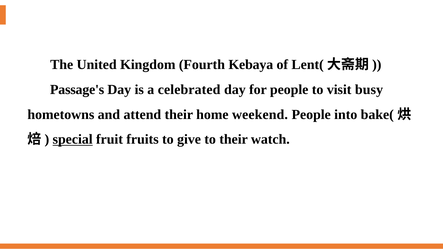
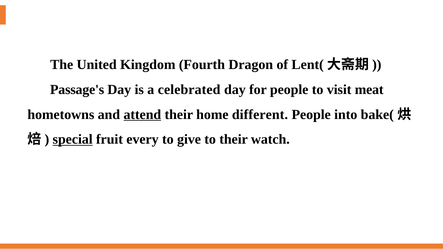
Kebaya: Kebaya -> Dragon (251, 65)
busy: busy -> meat (369, 90)
attend underline: none -> present (142, 115)
weekend: weekend -> different (260, 115)
fruits: fruits -> every (143, 139)
